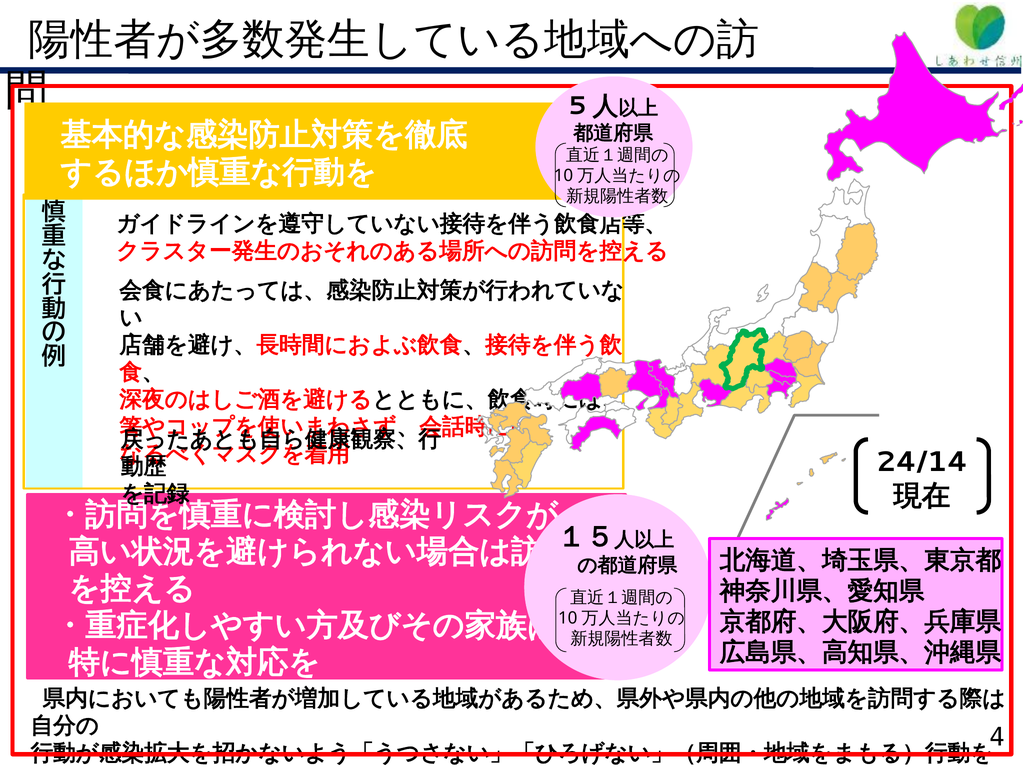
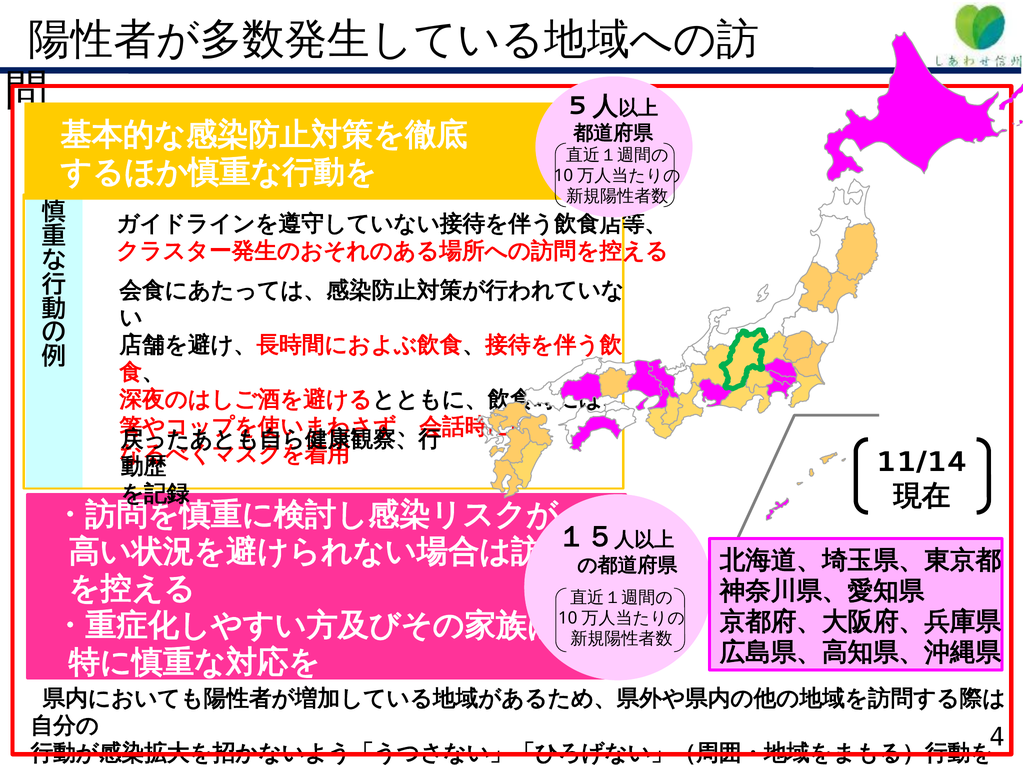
24/14: 24/14 -> 11/14 (922, 462)
